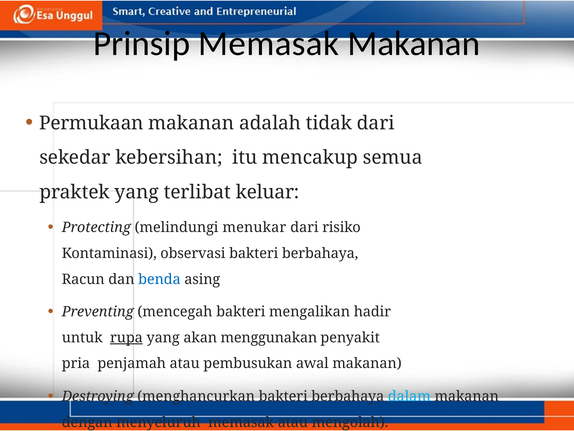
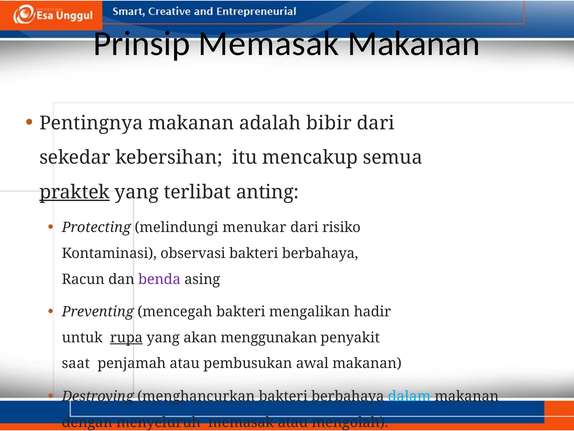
Permukaan: Permukaan -> Pentingnya (91, 123)
tidak: tidak -> bibir (329, 123)
praktek underline: none -> present (75, 192)
keluar: keluar -> anting (267, 192)
benda colour: blue -> purple (159, 279)
pria: pria -> saat (76, 363)
